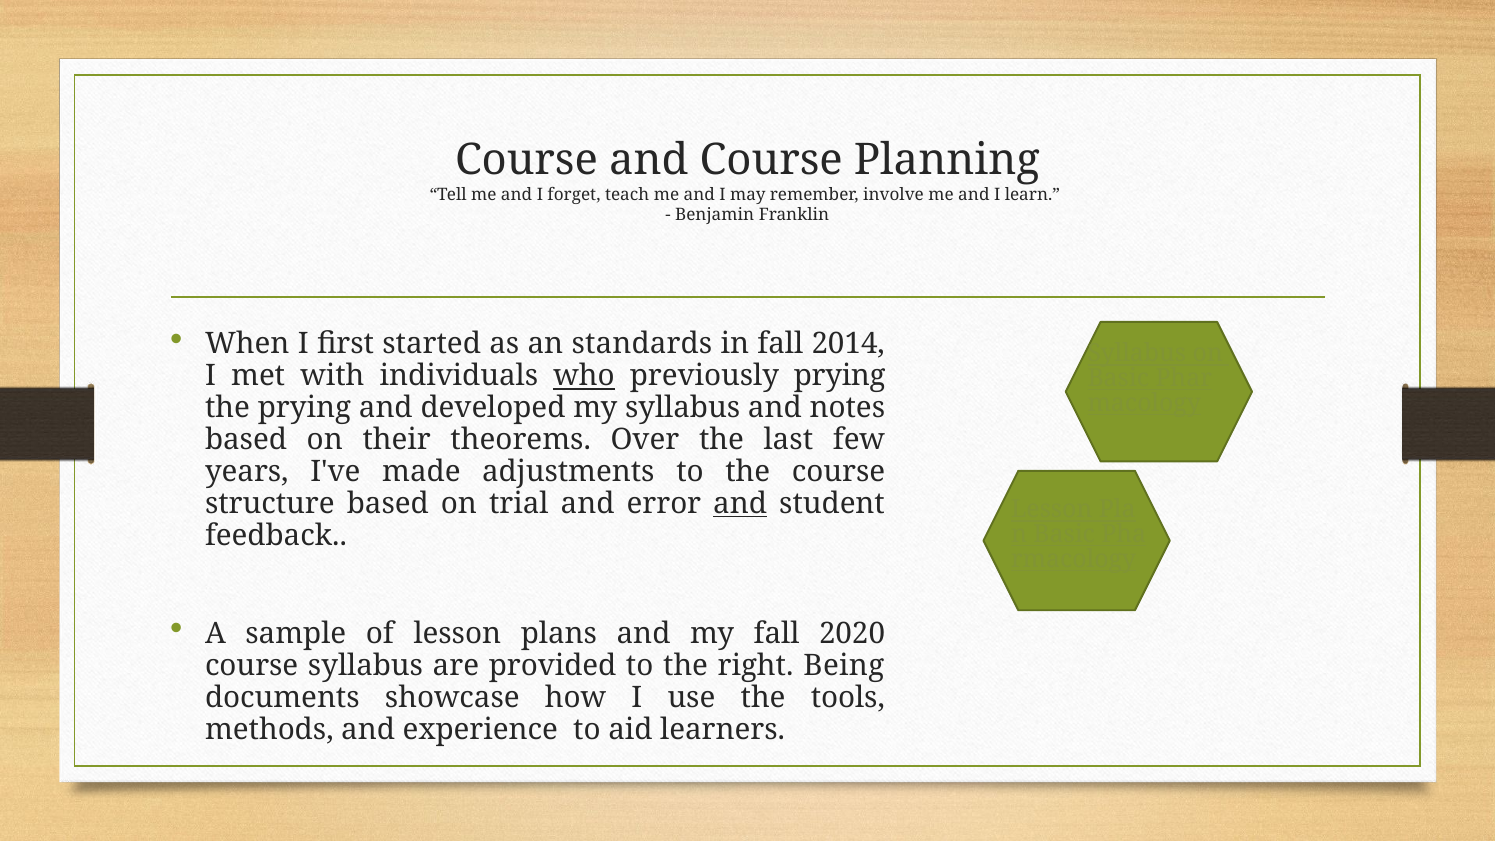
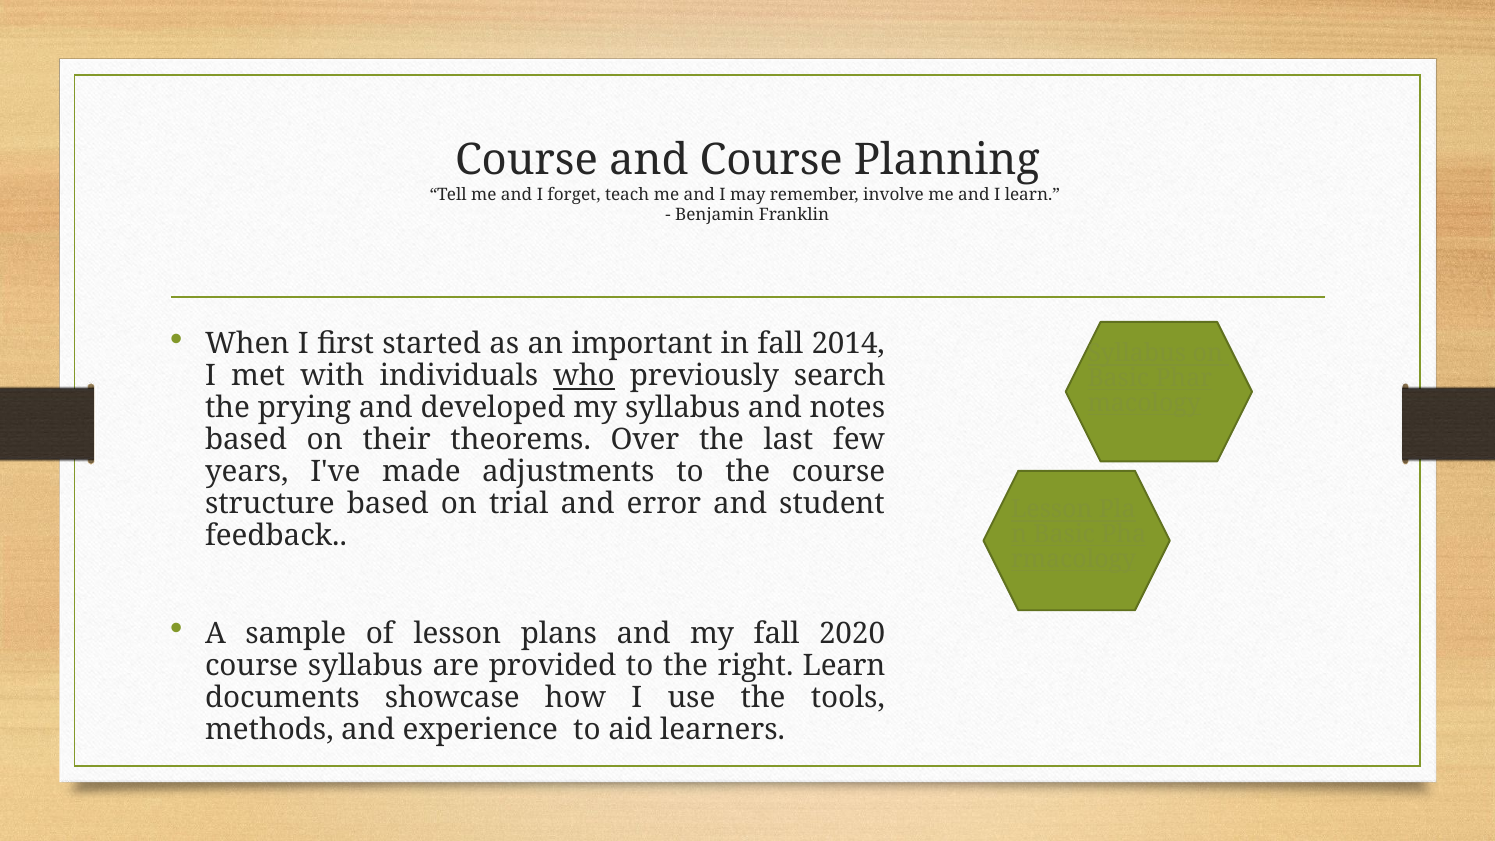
standards: standards -> important (642, 344)
previously prying: prying -> search (840, 376)
and underline: present -> none (740, 504)
right Being: Being -> Learn (844, 665)
